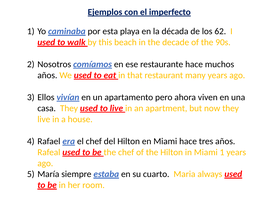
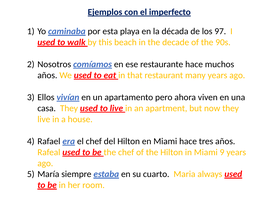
62: 62 -> 97 (220, 31)
Miami 1: 1 -> 9 (222, 152)
